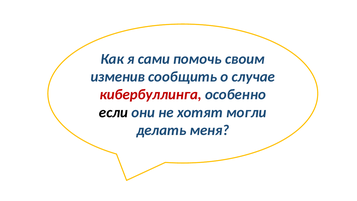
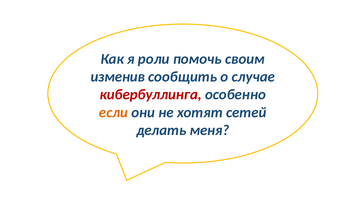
сами: сами -> роли (154, 59)
если colour: black -> orange (114, 112)
могли: могли -> сетей (246, 112)
